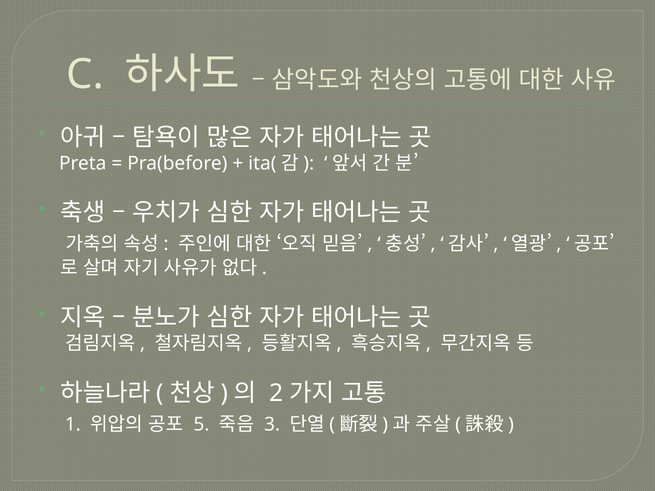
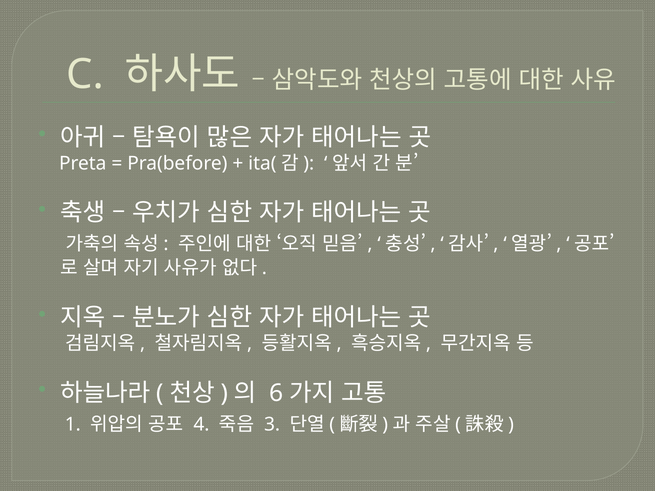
2: 2 -> 6 (276, 393)
5: 5 -> 4 (201, 424)
